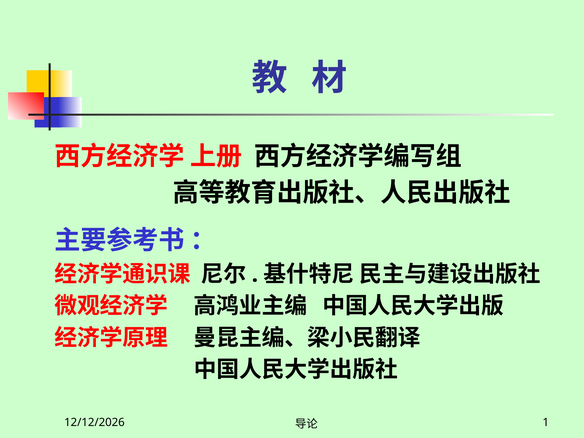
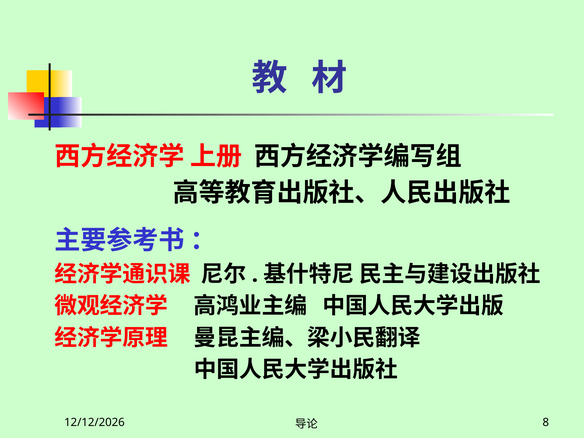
1: 1 -> 8 (546, 422)
